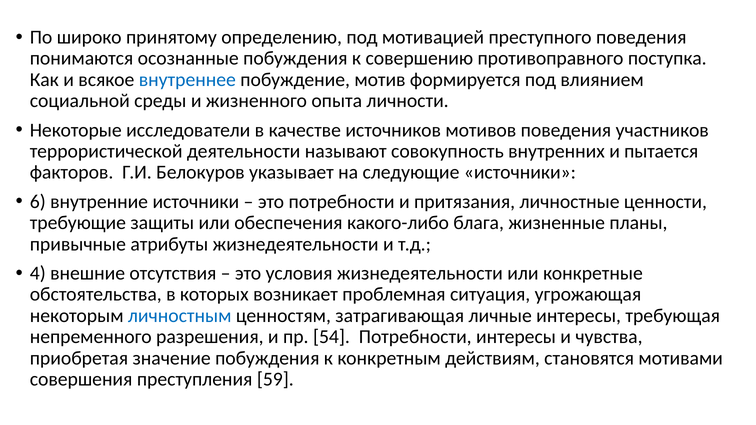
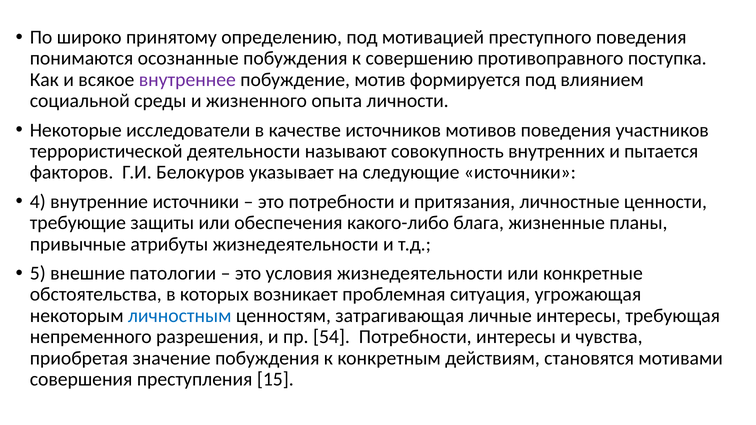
внутреннее colour: blue -> purple (187, 80)
6: 6 -> 4 (38, 202)
4: 4 -> 5 (38, 273)
отсутствия: отсутствия -> патологии (173, 273)
59: 59 -> 15 (275, 380)
